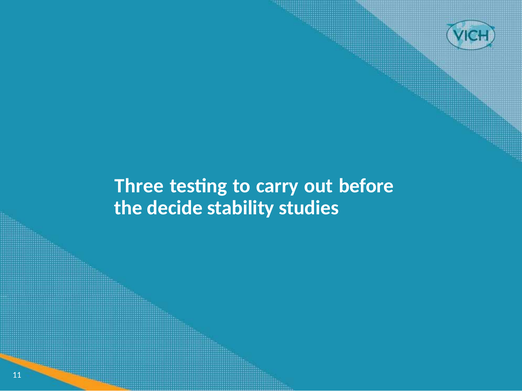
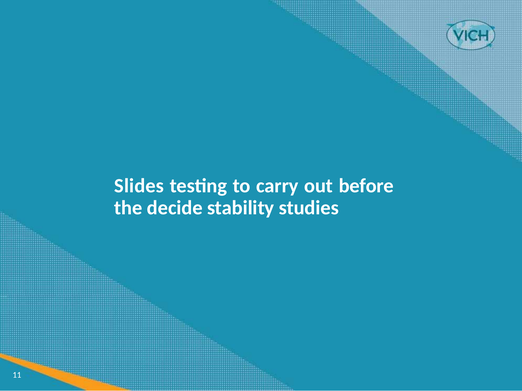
Three: Three -> Slides (139, 186)
